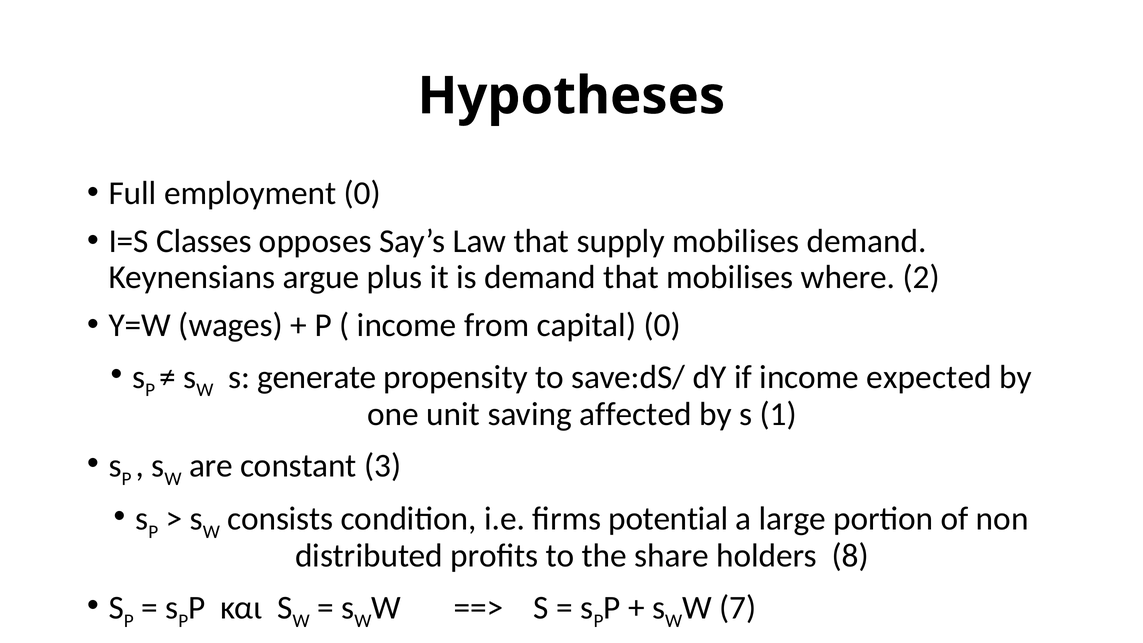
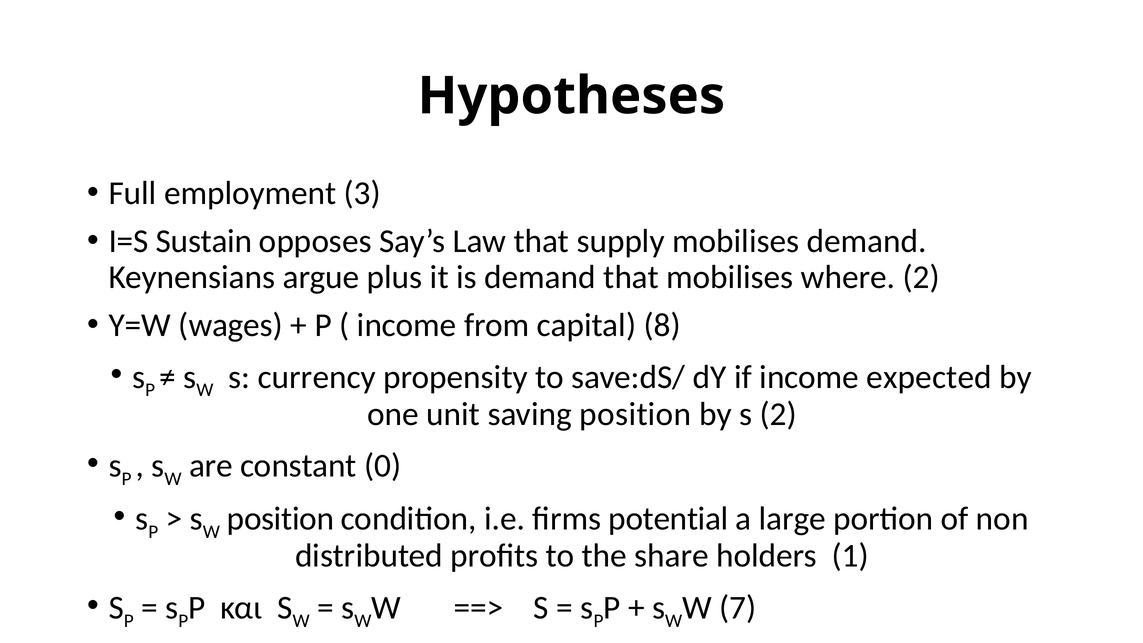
employment 0: 0 -> 3 (362, 193)
Classes: Classes -> Sustain (204, 241)
capital 0: 0 -> 8 (662, 325)
generate: generate -> currency (317, 377)
saving affected: affected -> position (635, 414)
s 1: 1 -> 2 (778, 414)
3: 3 -> 0 (383, 466)
consists: consists -> position (280, 519)
8: 8 -> 1 (850, 556)
